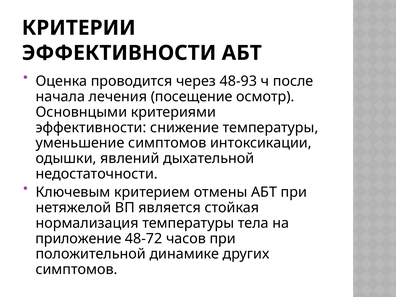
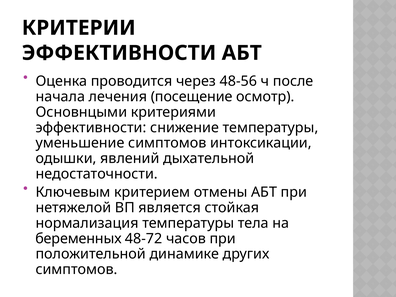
48-93: 48-93 -> 48-56 (238, 81)
приложение: приложение -> беременных (78, 239)
